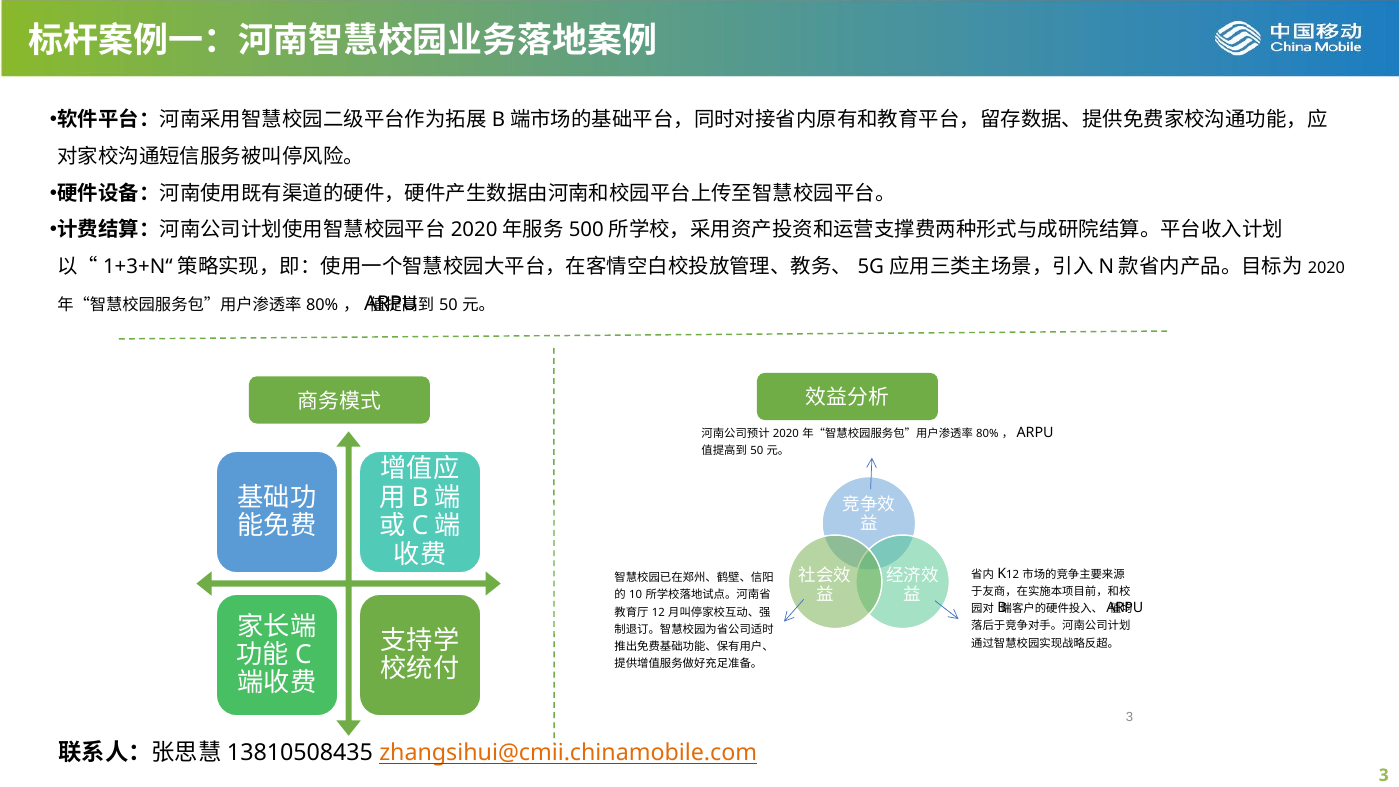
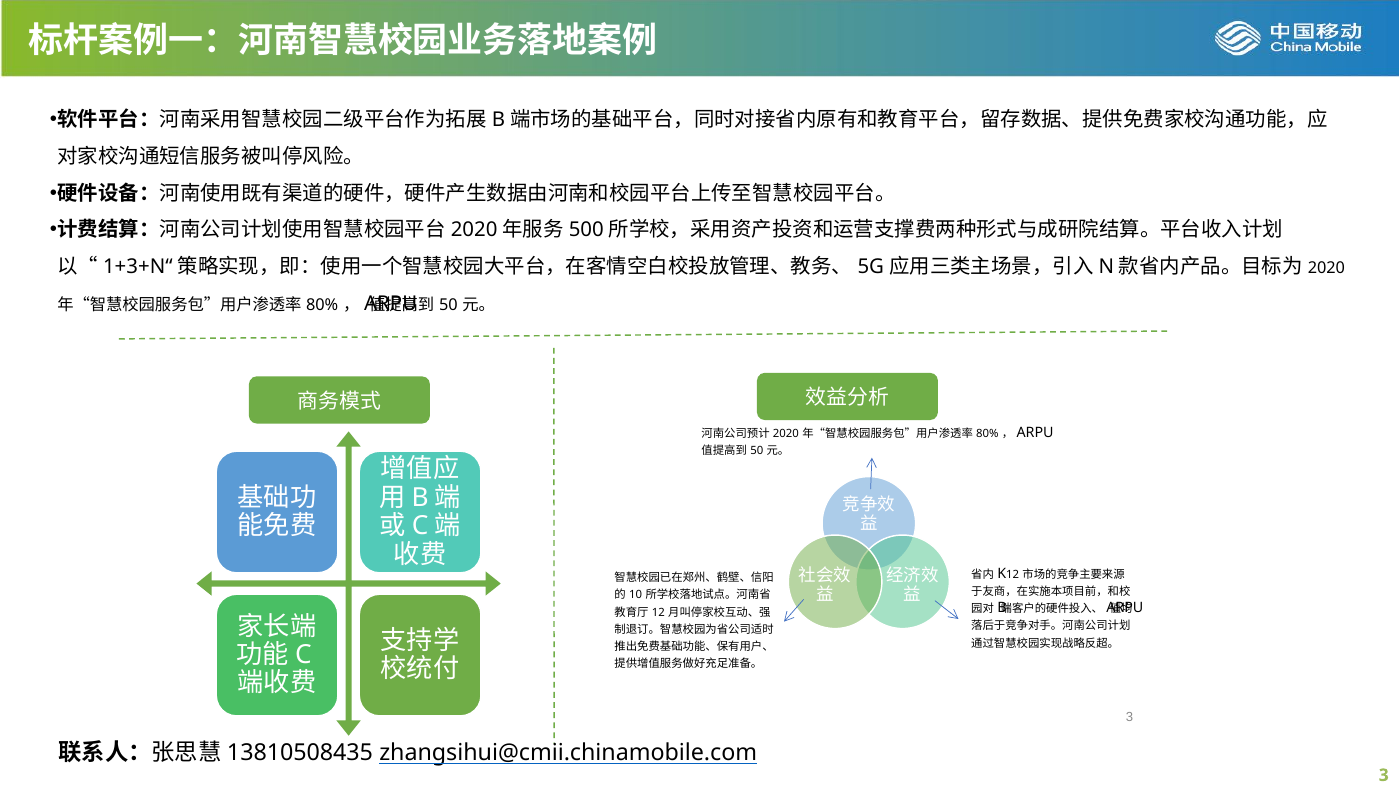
zhangsihui@cmii.chinamobile.com colour: orange -> black (568, 752)
